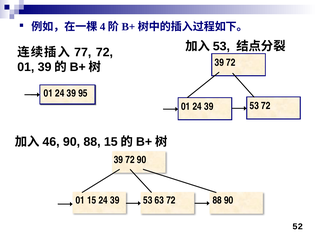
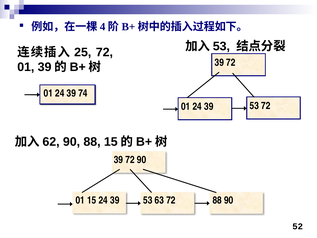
77: 77 -> 25 (83, 52)
95: 95 -> 74 (83, 93)
46: 46 -> 62 (51, 142)
